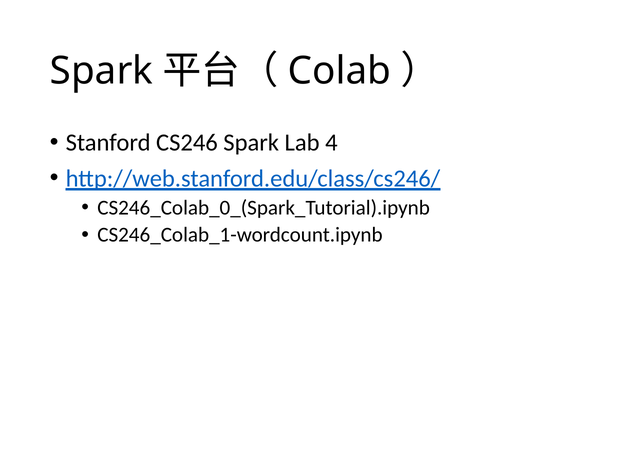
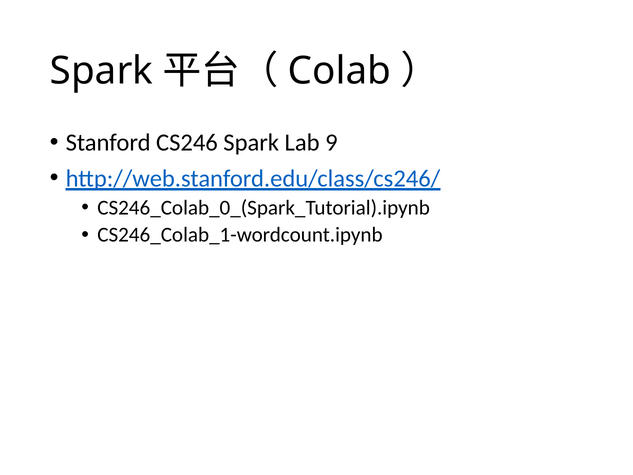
4: 4 -> 9 (331, 143)
